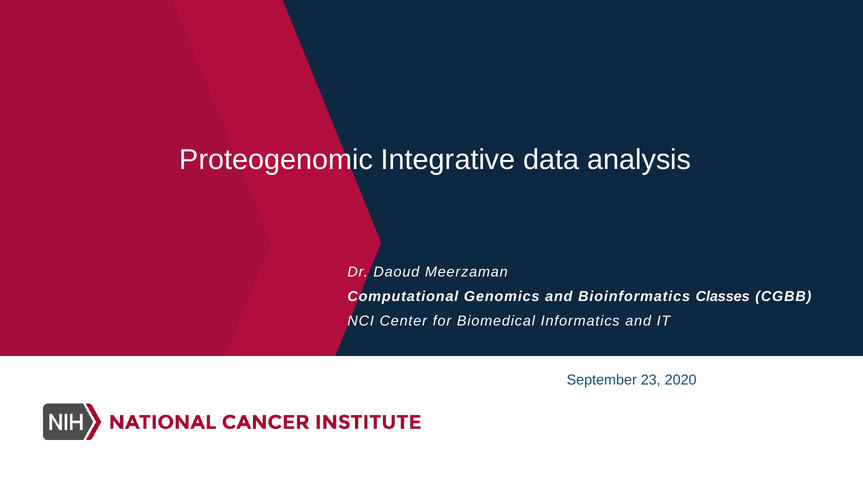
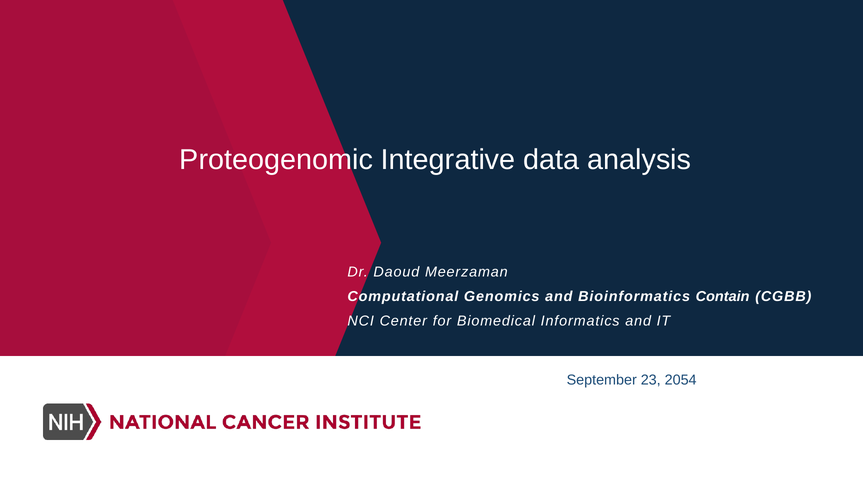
Classes: Classes -> Contain (723, 297)
2020: 2020 -> 2054 (681, 380)
